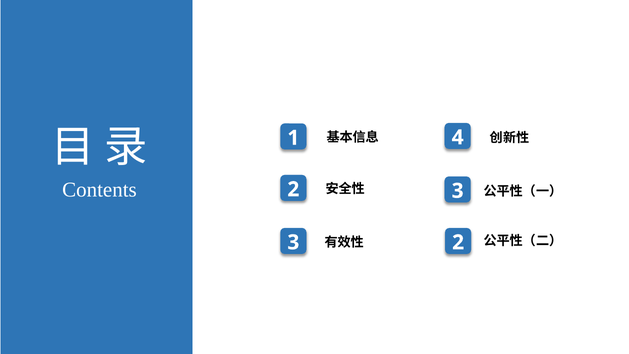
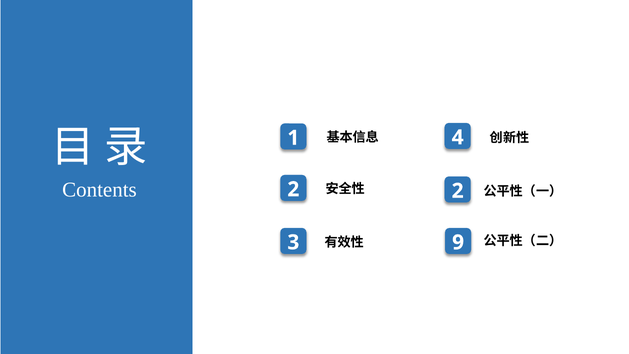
3: 3 -> 2 (458, 191)
2: 2 -> 9 (458, 242)
